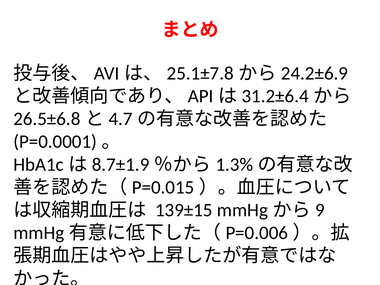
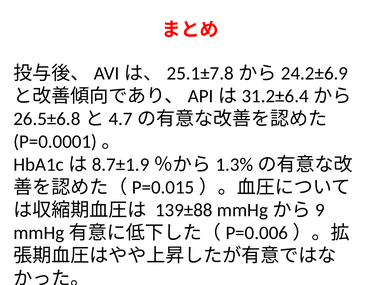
139±15: 139±15 -> 139±88 (184, 210)
